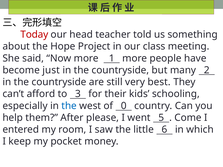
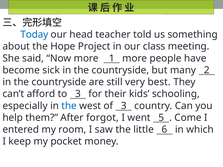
Today colour: red -> blue (34, 35)
just: just -> sick (51, 70)
of 0: 0 -> 3 (124, 106)
please: please -> forgot (102, 118)
